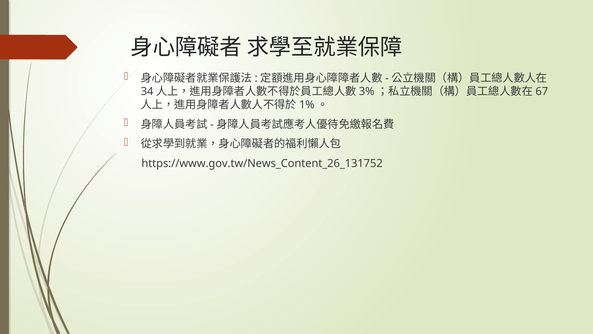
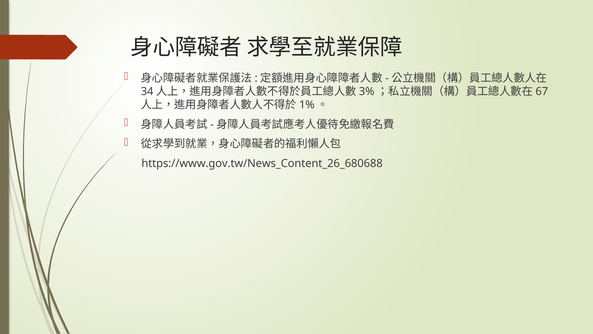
https://www.gov.tw/News_Content_26_131752: https://www.gov.tw/News_Content_26_131752 -> https://www.gov.tw/News_Content_26_680688 (262, 163)
